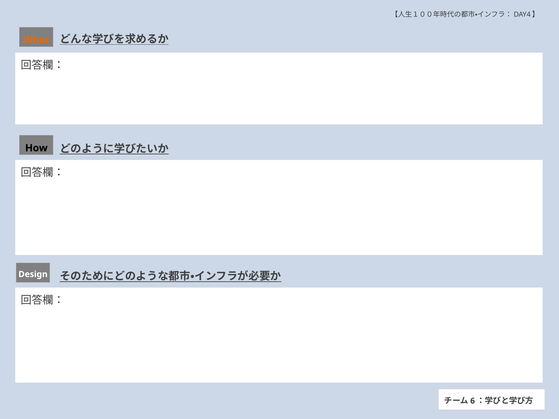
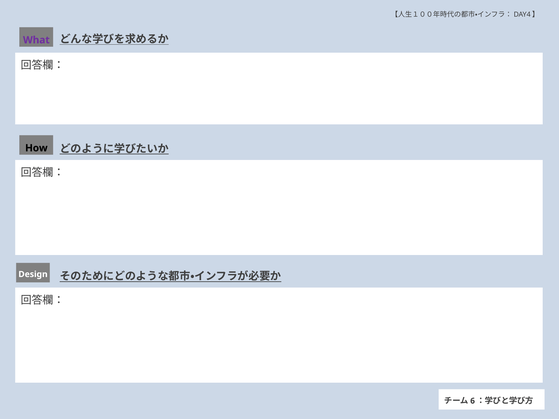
What colour: orange -> purple (36, 40)
